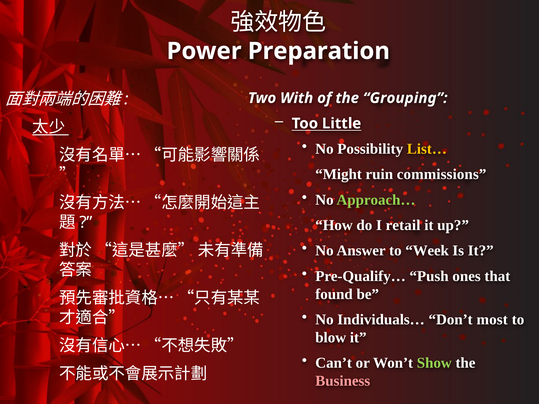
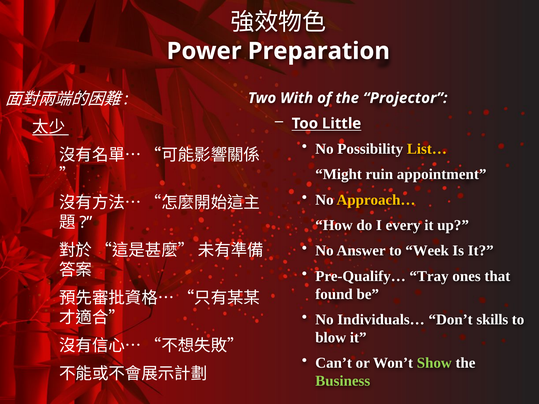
Grouping: Grouping -> Projector (405, 98)
commissions: commissions -> appointment (442, 174)
Approach… colour: light green -> yellow (376, 200)
retail: retail -> every (403, 225)
Push: Push -> Tray (429, 276)
most: most -> skills (492, 320)
Business colour: pink -> light green (343, 381)
